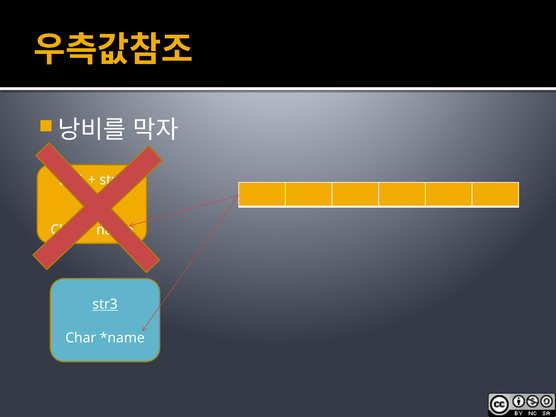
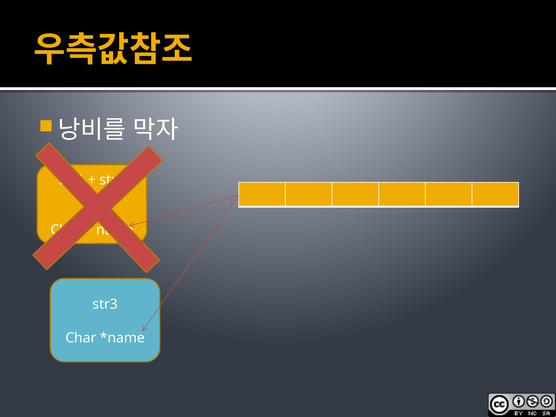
str3 underline: present -> none (105, 304)
